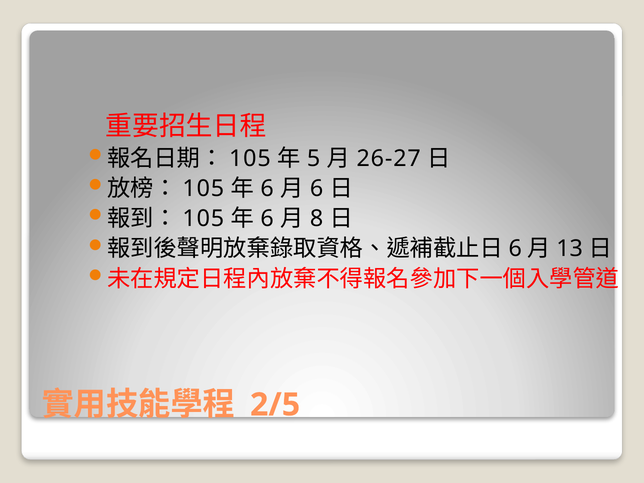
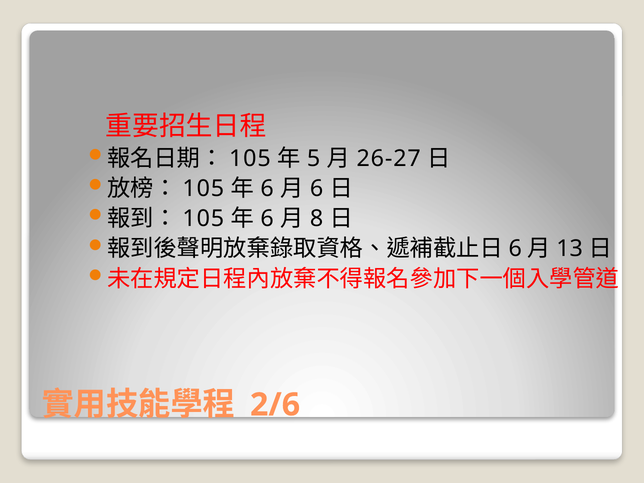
2/5: 2/5 -> 2/6 (275, 405)
